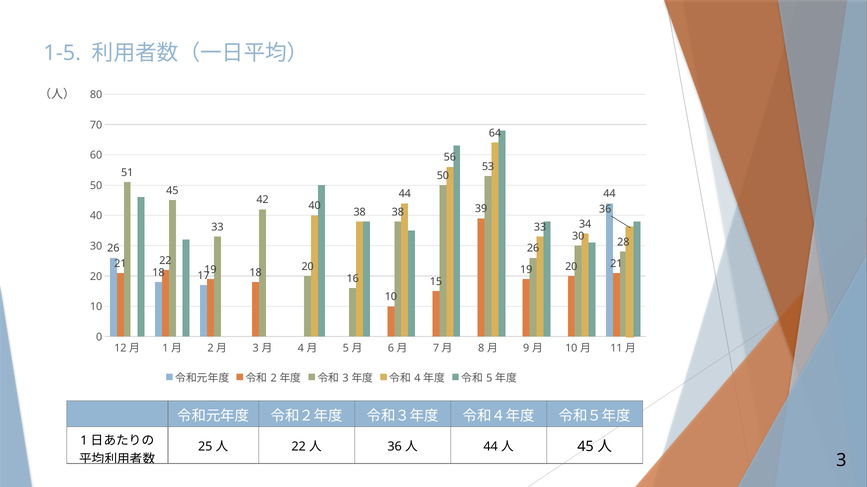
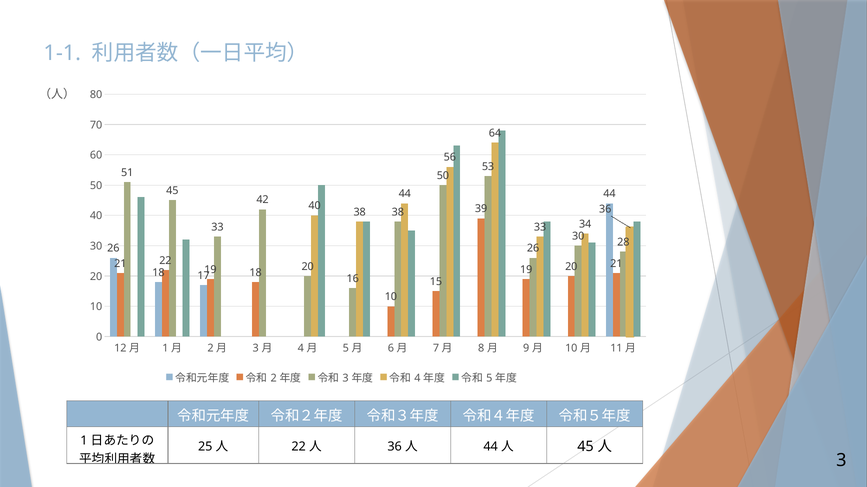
1-5: 1-5 -> 1-1 (62, 53)
